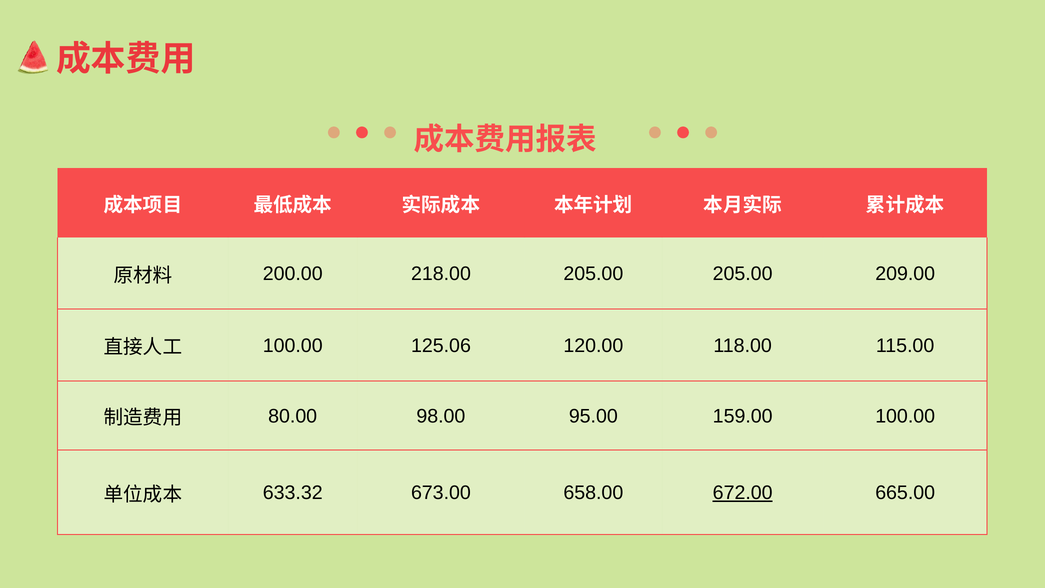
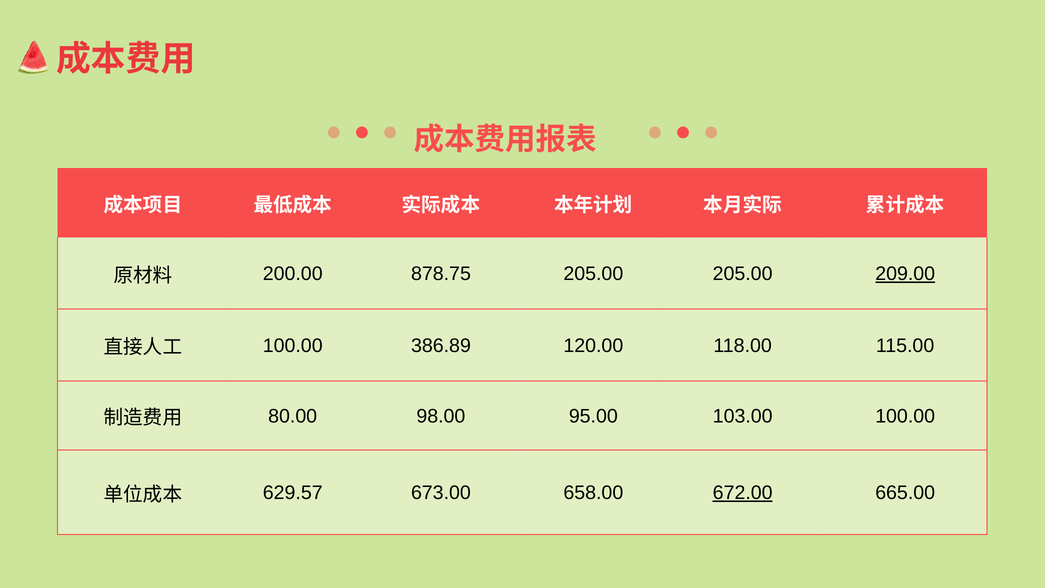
218.00: 218.00 -> 878.75 (441, 274)
209.00 underline: none -> present (905, 274)
125.06: 125.06 -> 386.89 (441, 346)
159.00: 159.00 -> 103.00 (743, 416)
633.32: 633.32 -> 629.57 (293, 493)
